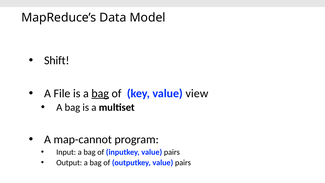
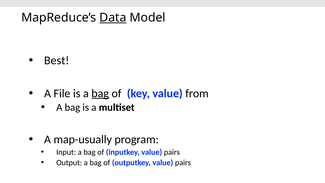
Data underline: none -> present (113, 18)
Shift: Shift -> Best (57, 60)
view: view -> from (197, 93)
map-cannot: map-cannot -> map-usually (83, 139)
